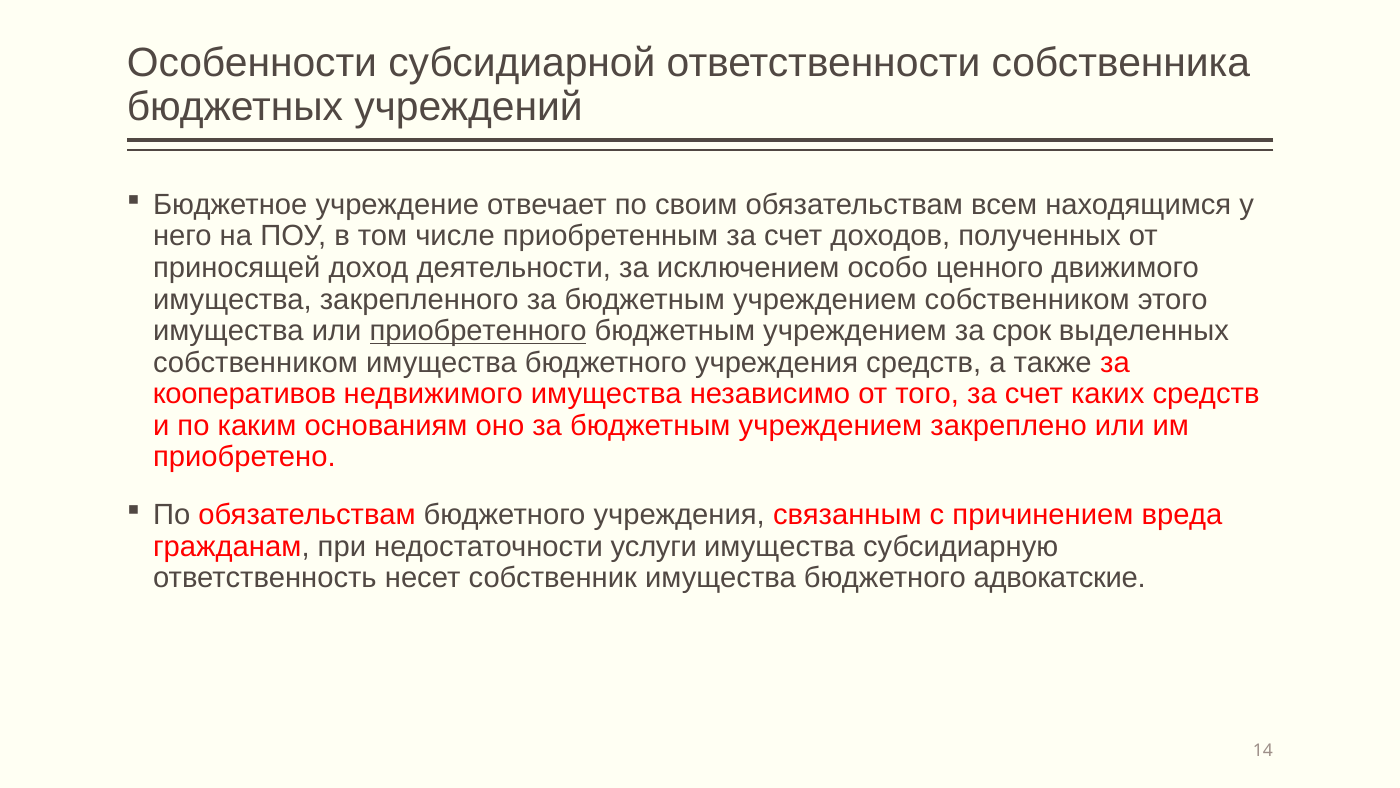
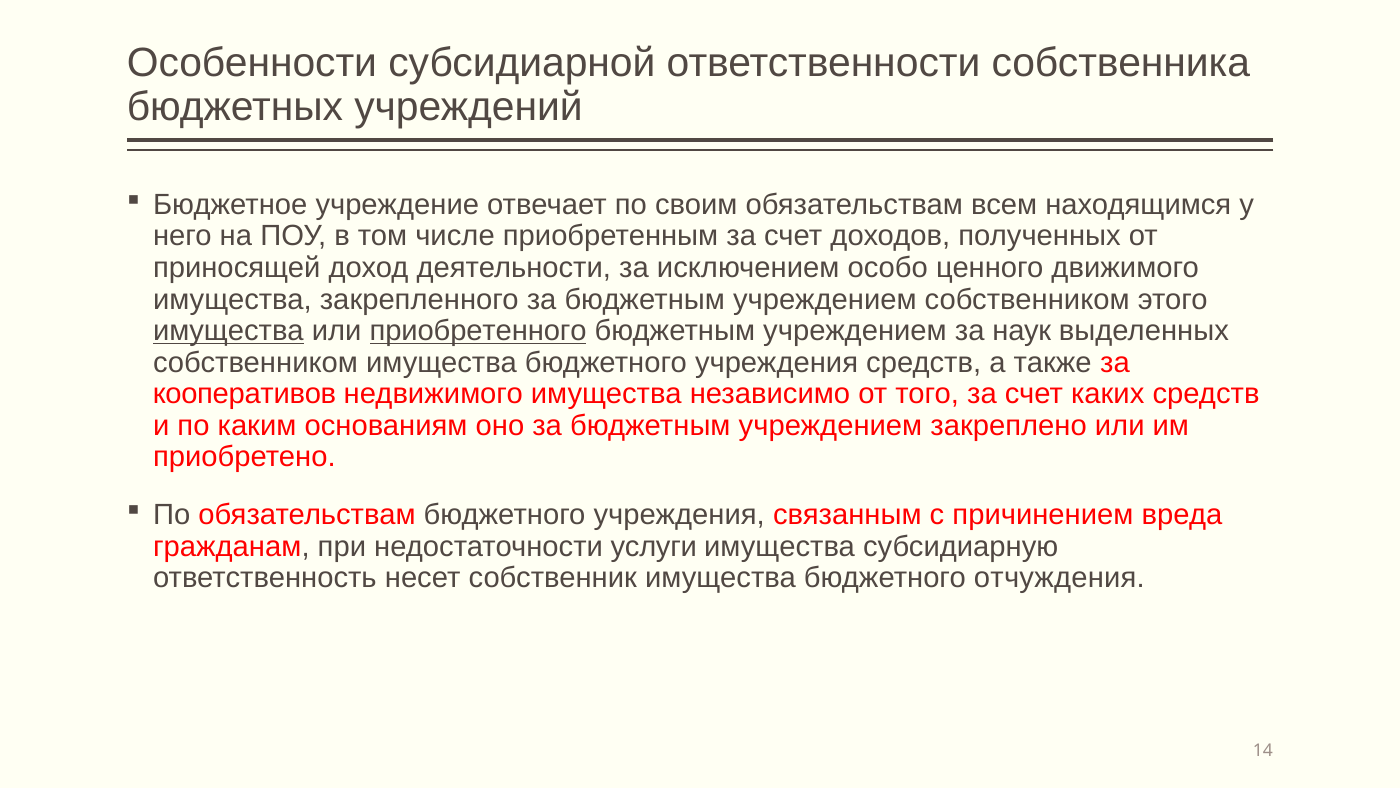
имущества underline: none -> present (228, 331)
срок: срок -> наук (1022, 331)
адвокатские: адвокатские -> отчуждения (1059, 578)
